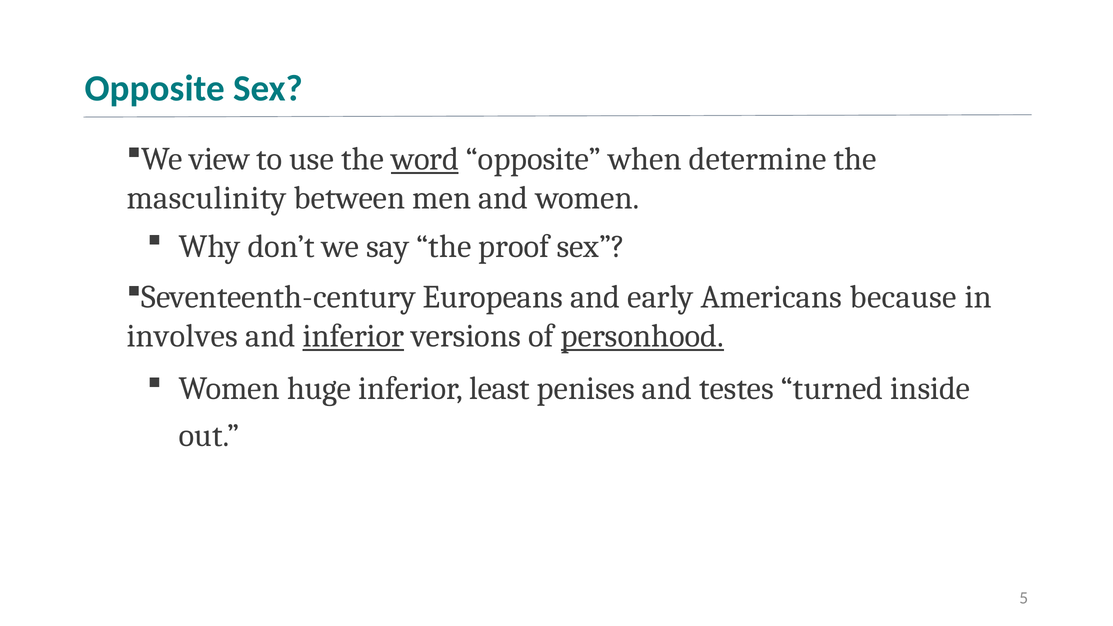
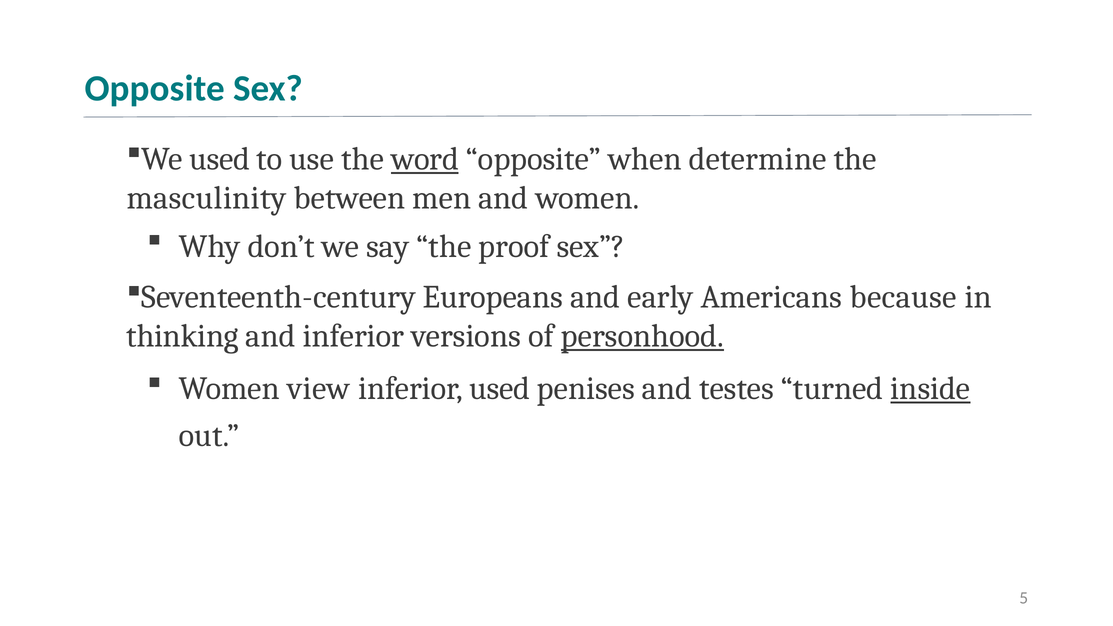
We view: view -> used (220, 159)
involves: involves -> thinking (183, 336)
inferior underline: present -> none (353, 336)
huge: huge -> view (319, 389)
inferior least: least -> used (500, 389)
inside underline: none -> present (930, 389)
